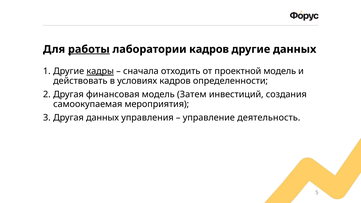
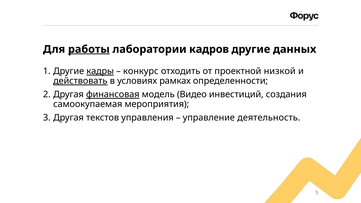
сначала: сначала -> конкурс (141, 71)
проектной модель: модель -> низкой (280, 71)
действовать underline: none -> present (80, 81)
условиях кадров: кадров -> рамках (175, 81)
финансовая underline: none -> present (113, 95)
Затем: Затем -> Видео (192, 95)
Другая данных: данных -> текстов (103, 118)
